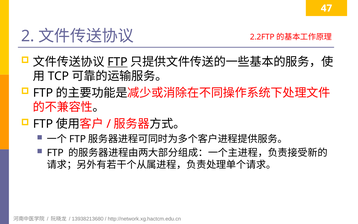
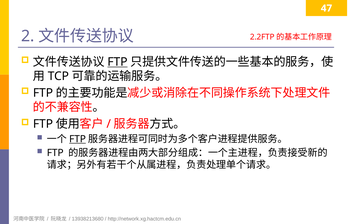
FTP underline: none -> present (78, 139)
